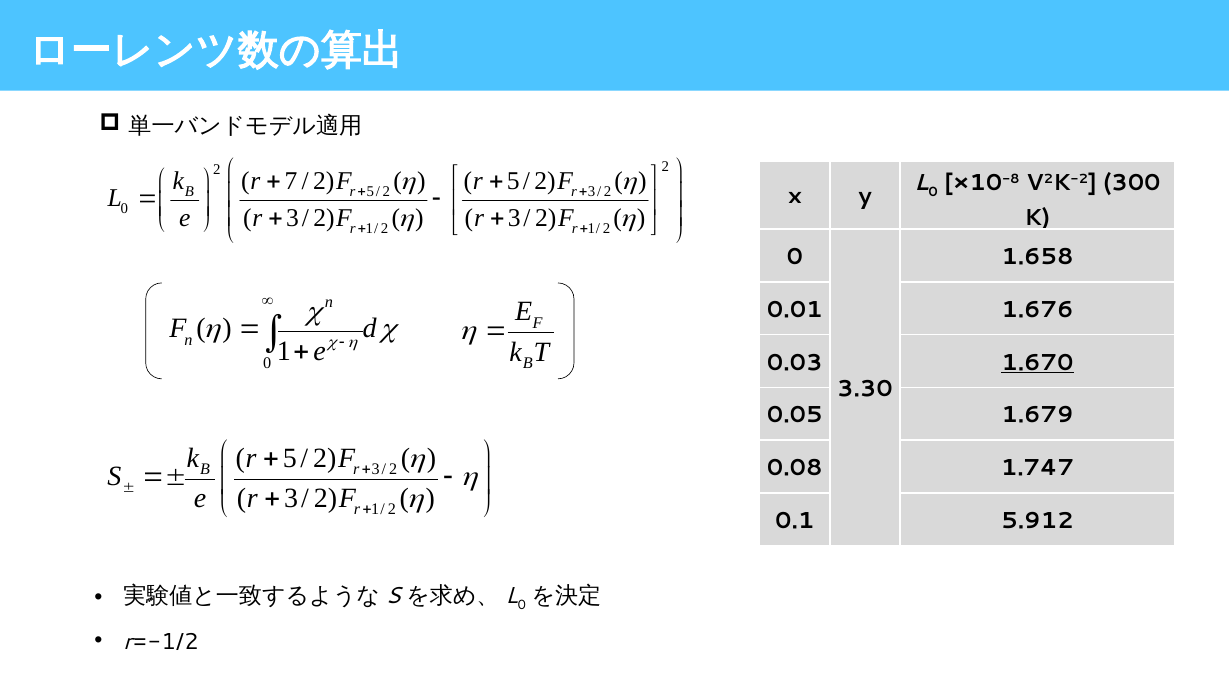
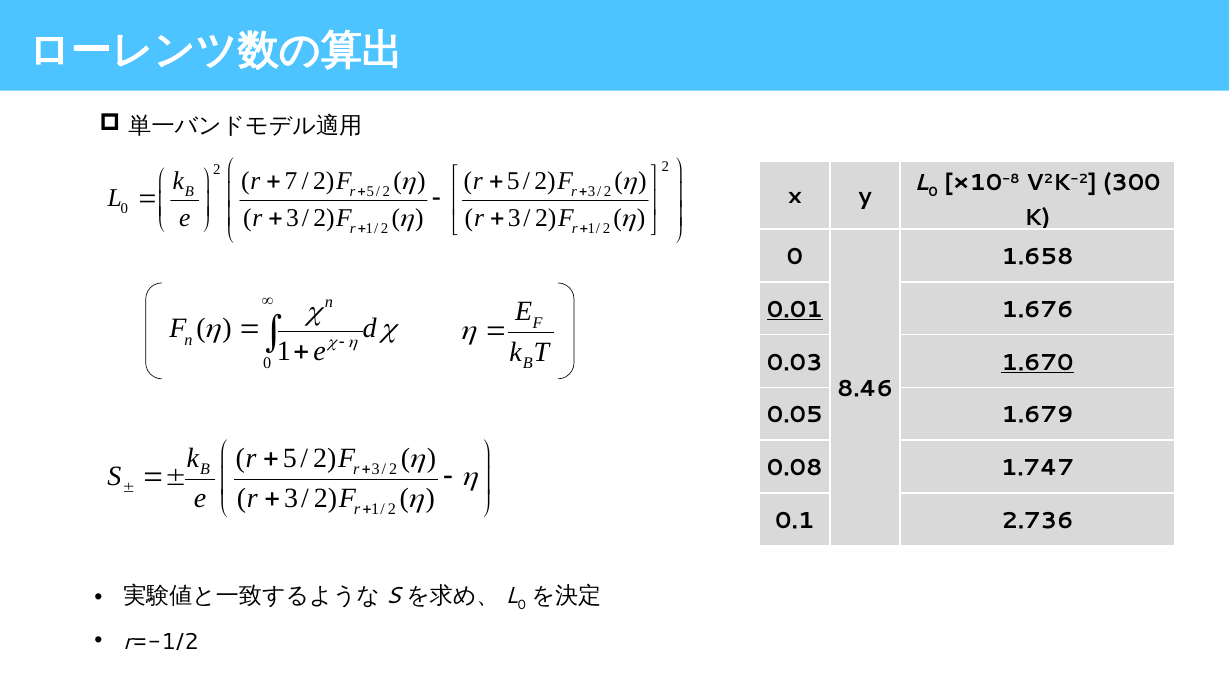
0.01 underline: none -> present (795, 310)
3.30: 3.30 -> 8.46 (865, 389)
5.912: 5.912 -> 2.736 (1037, 521)
